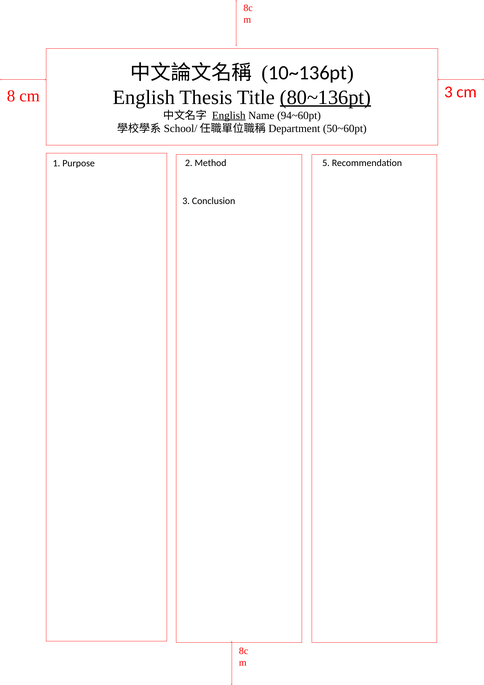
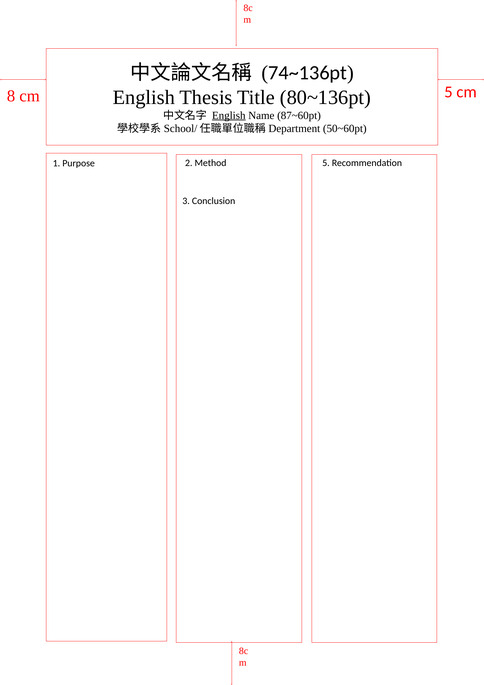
10~136pt: 10~136pt -> 74~136pt (308, 73)
80~136pt underline: present -> none (325, 97)
cm 3: 3 -> 5 (448, 92)
94~60pt: 94~60pt -> 87~60pt (299, 115)
